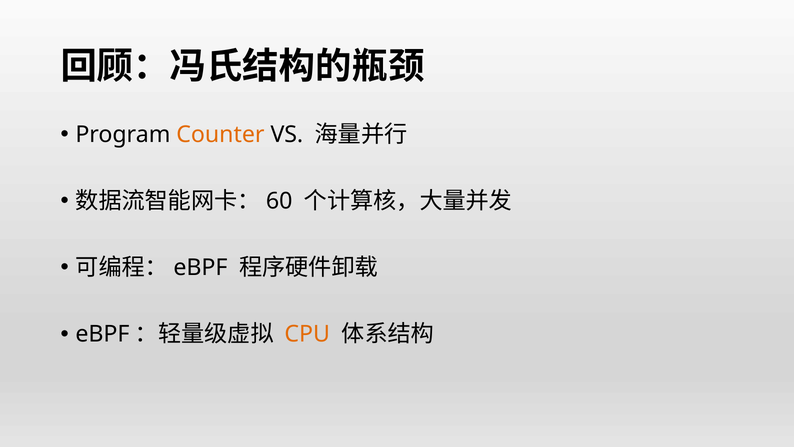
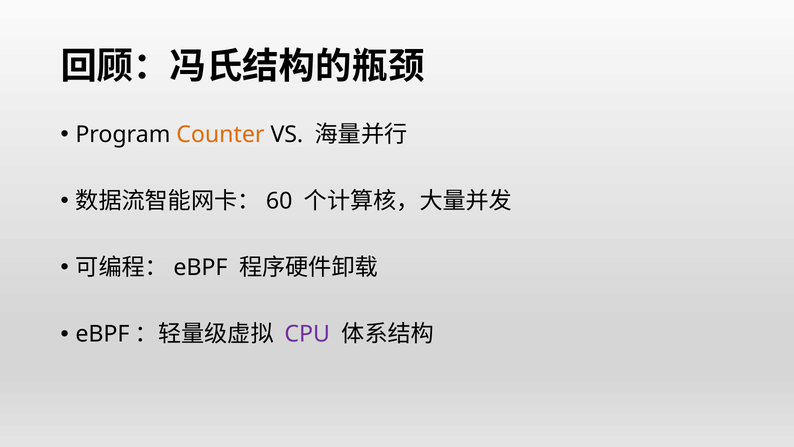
CPU colour: orange -> purple (307, 334)
